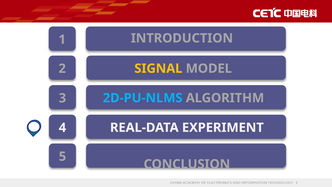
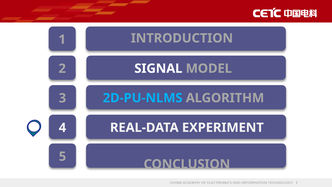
SIGNAL colour: yellow -> white (158, 68)
